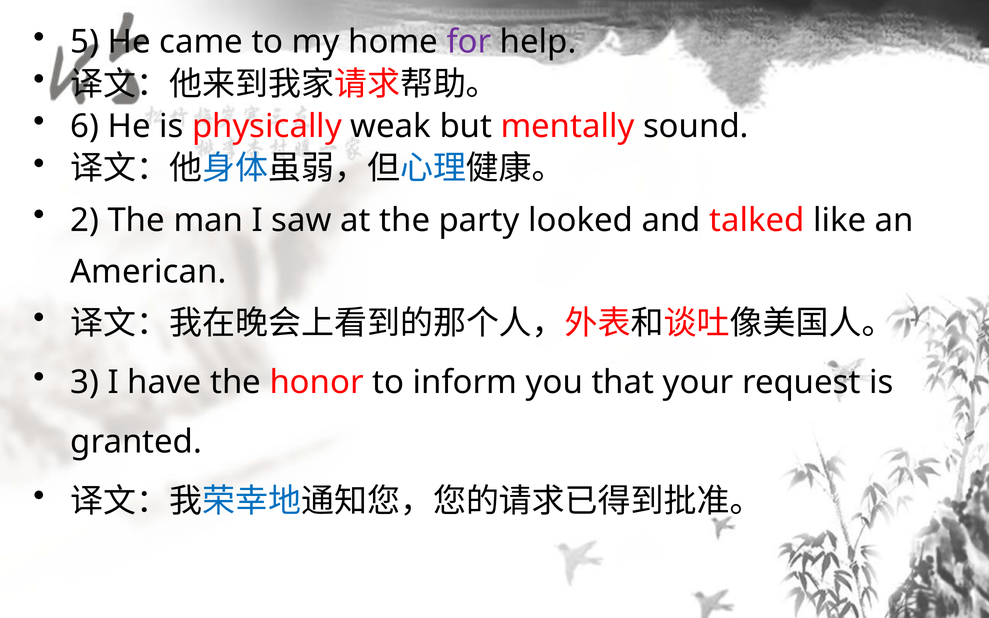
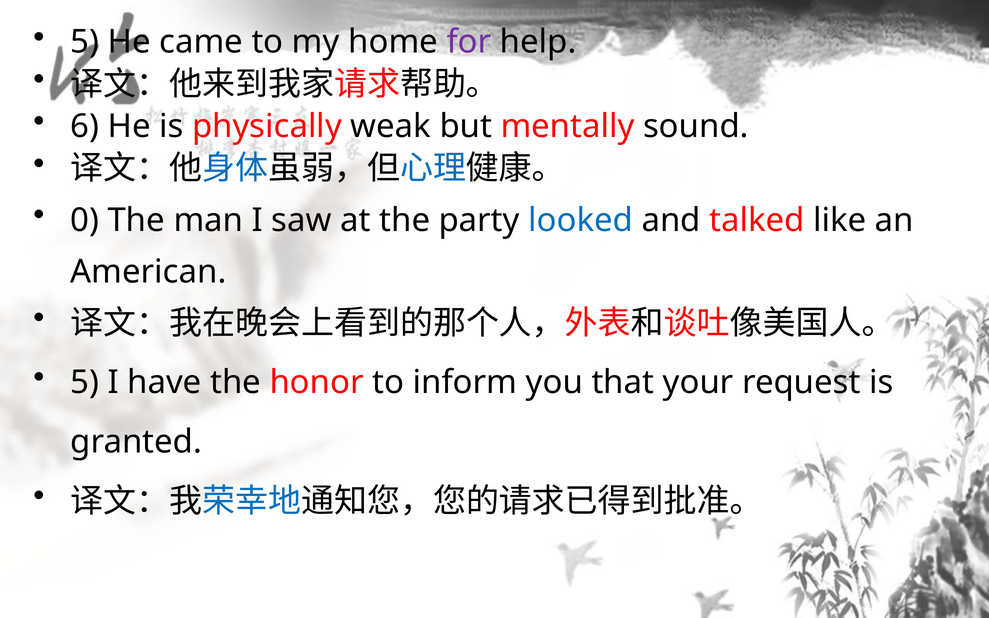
2: 2 -> 0 (85, 221)
looked colour: black -> blue (581, 221)
3: 3 -> 5 (85, 383)
